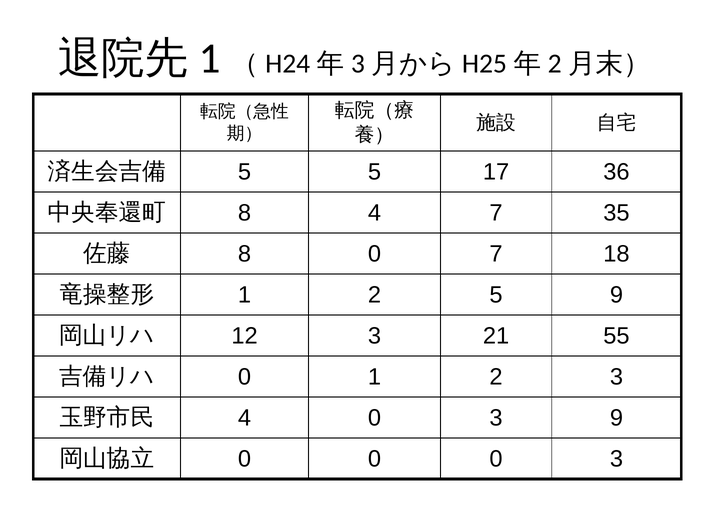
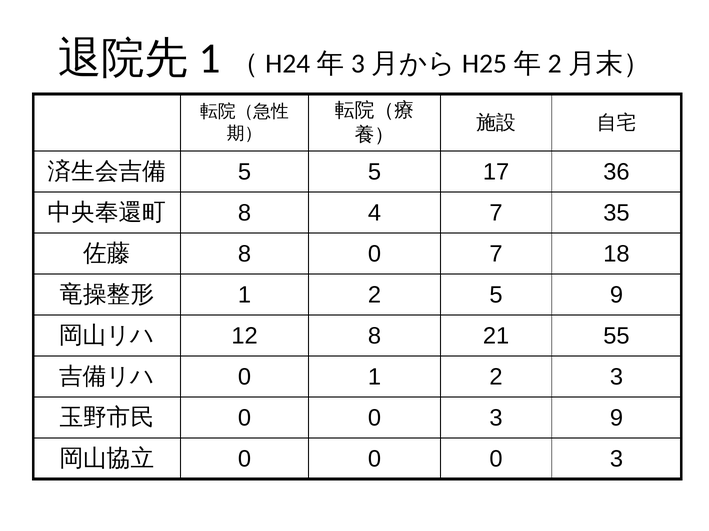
12 3: 3 -> 8 (374, 336)
4: 4 -> 0 (245, 418)
